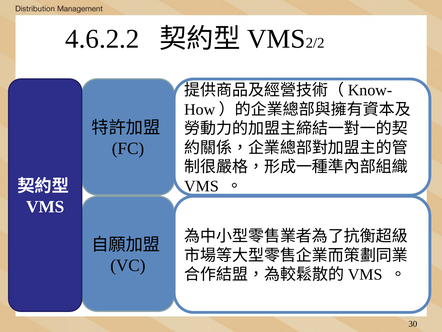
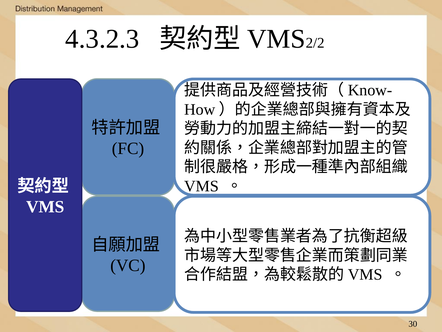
4.6.2.2: 4.6.2.2 -> 4.3.2.3 (102, 39)
